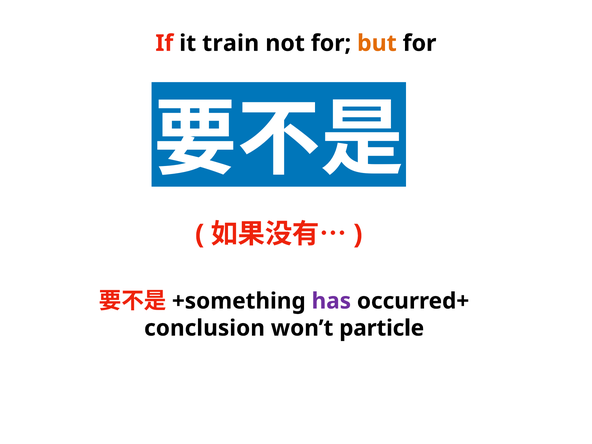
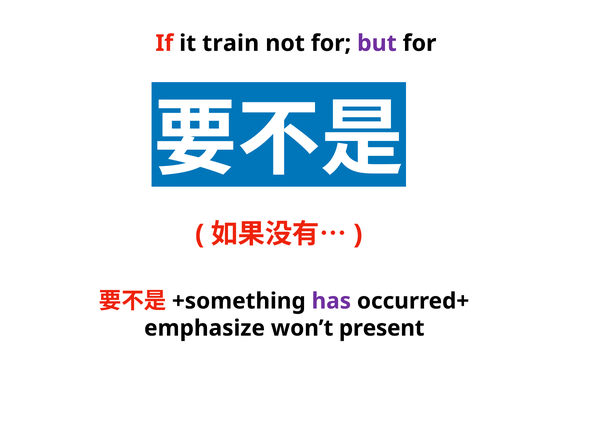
but colour: orange -> purple (377, 43)
conclusion: conclusion -> emphasize (205, 328)
particle: particle -> present (382, 328)
